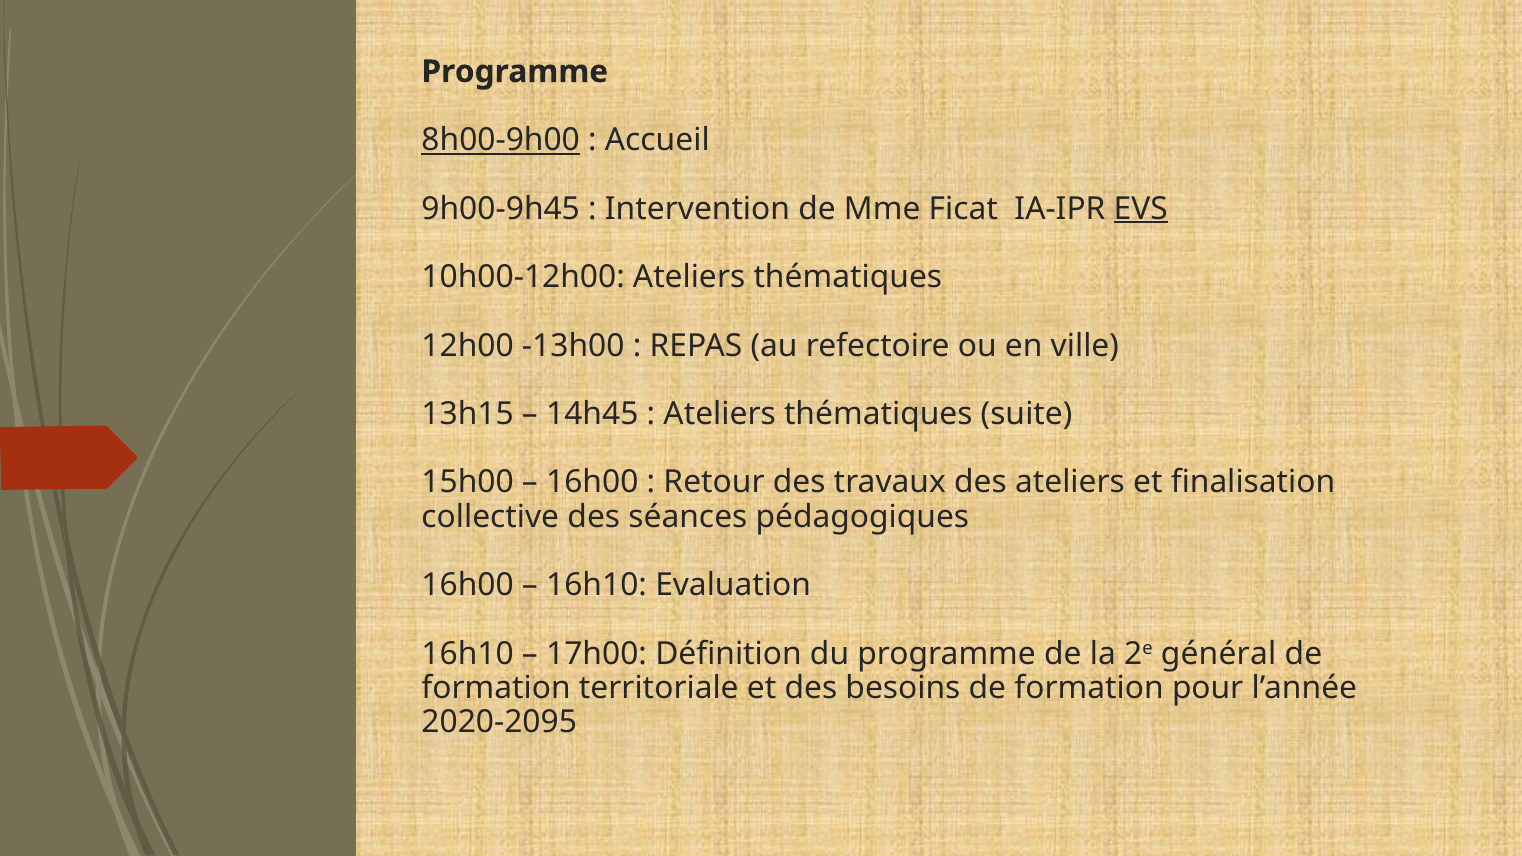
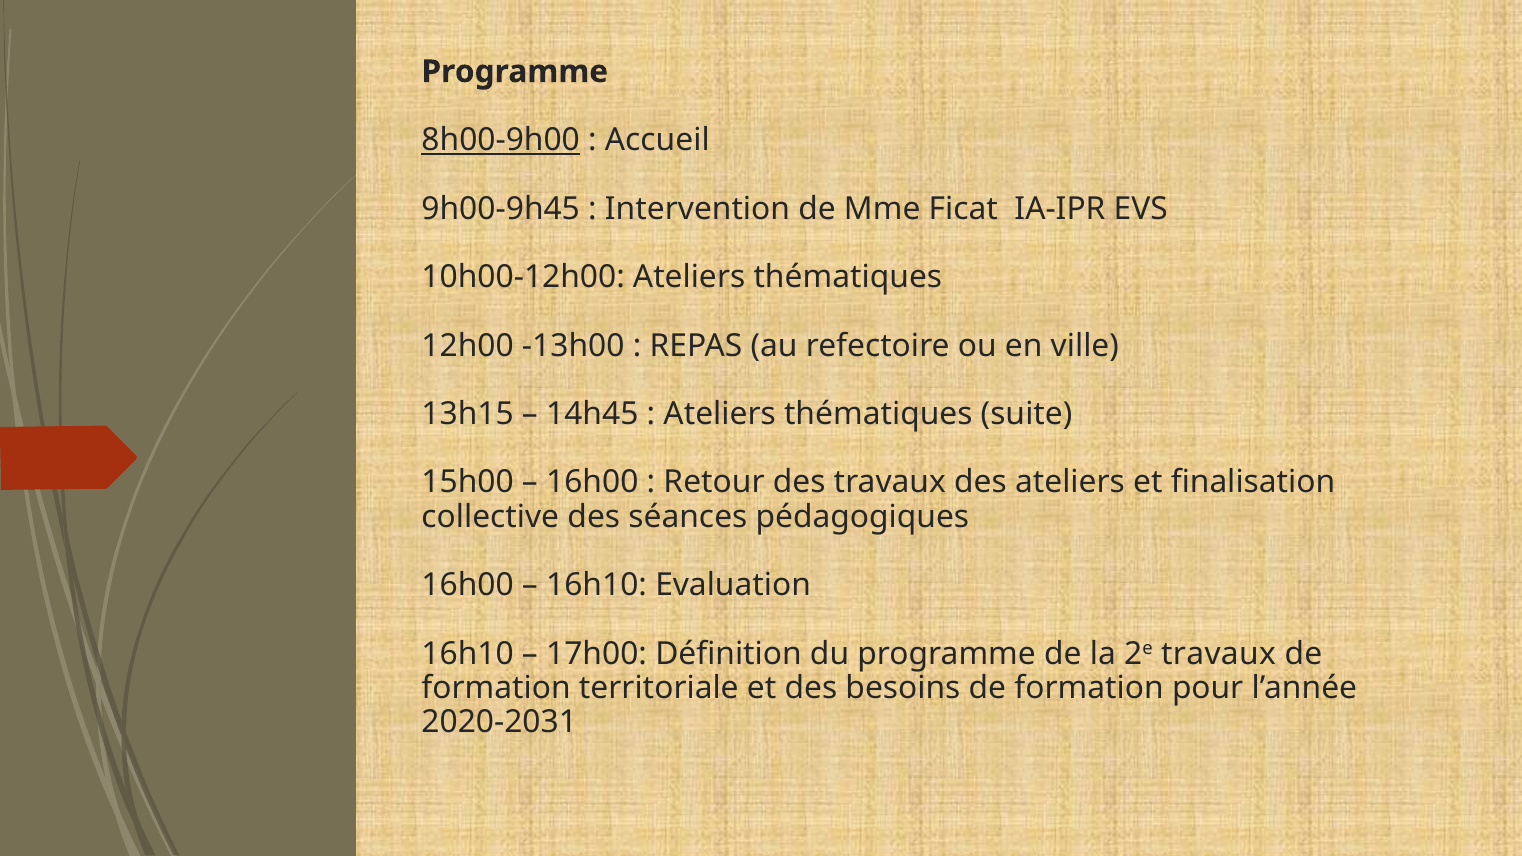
EVS underline: present -> none (1141, 209)
2e général: général -> travaux (1219, 654)
2020-2095: 2020-2095 -> 2020-2031 (499, 722)
